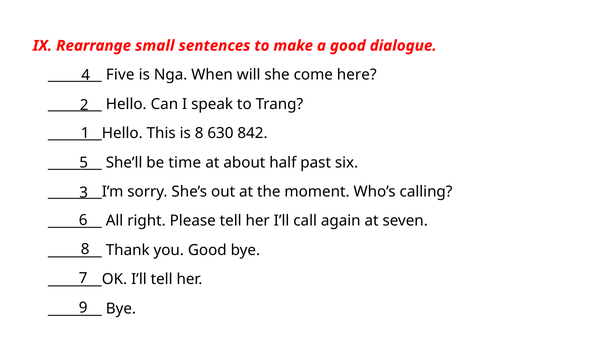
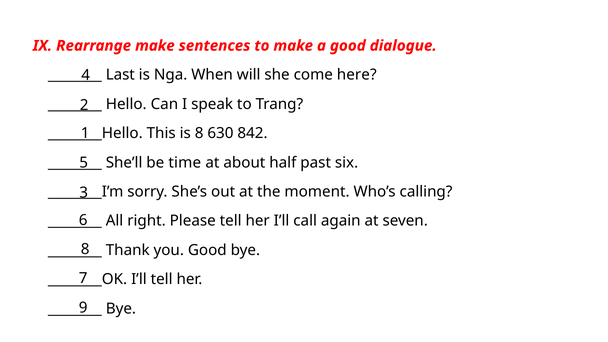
Rearrange small: small -> make (155, 46)
Five: Five -> Last (120, 75)
